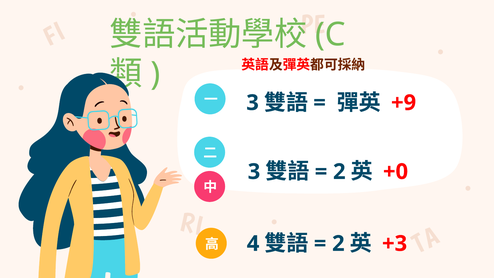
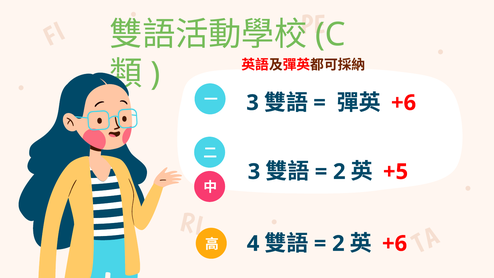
+9: +9 -> +6 (404, 103)
+0: +0 -> +5 (396, 172)
+3: +3 -> +6 (395, 244)
